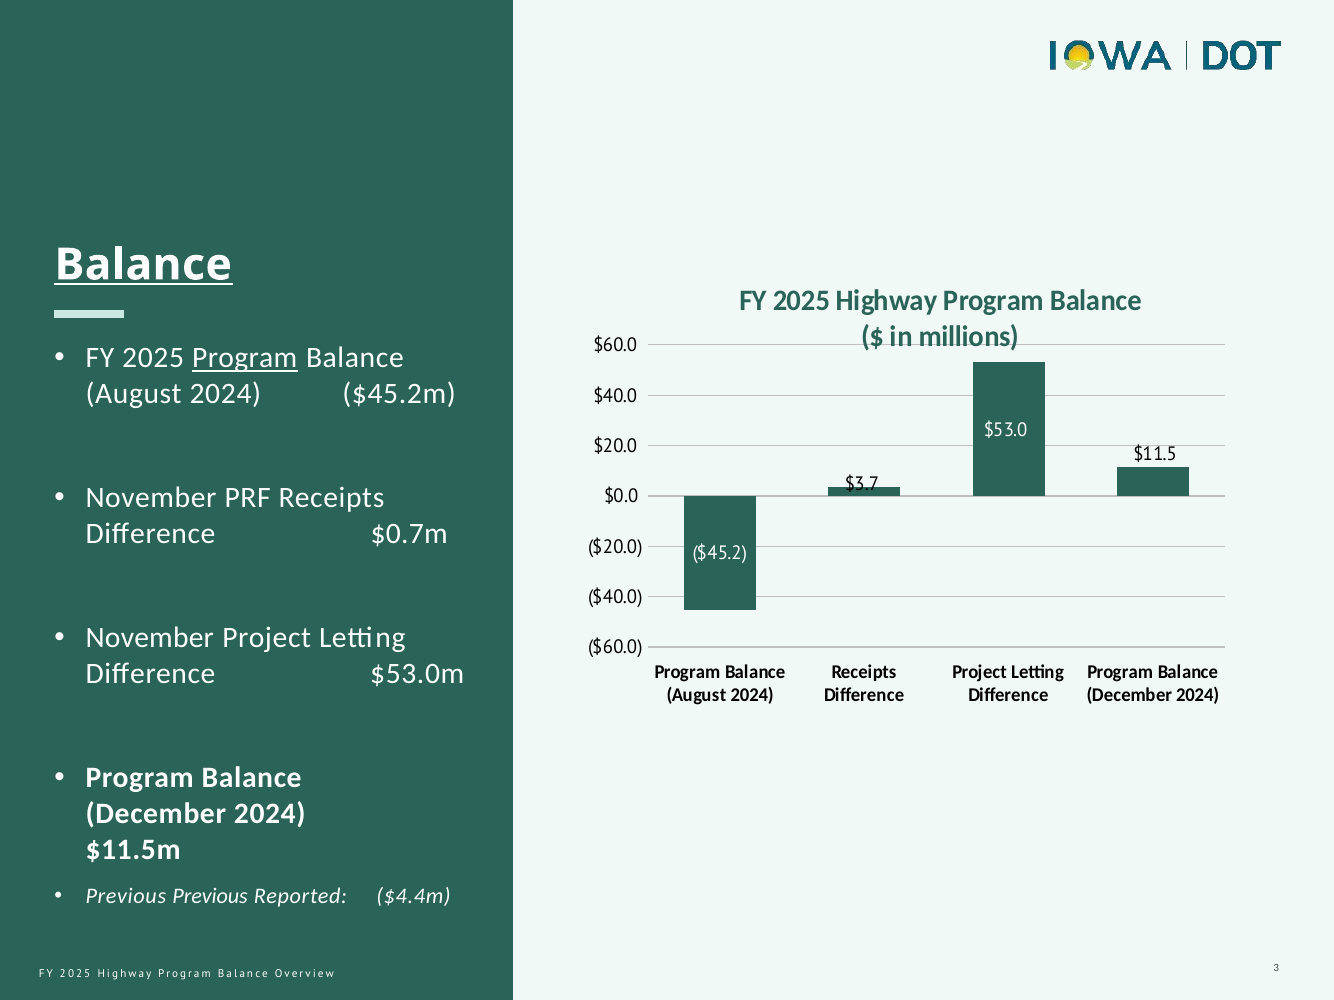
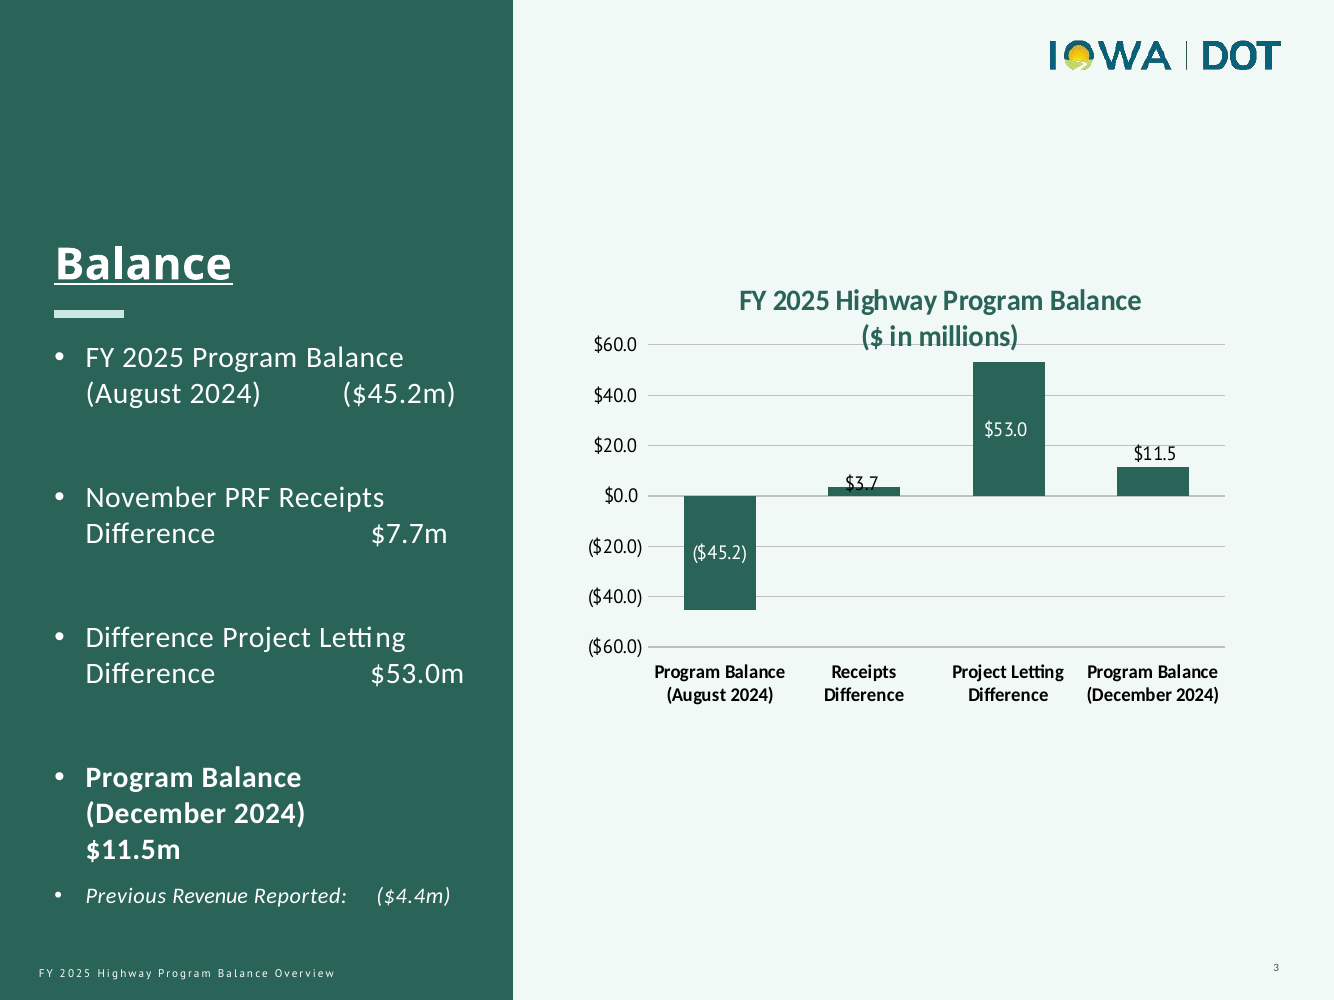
Program underline: present -> none (245, 358)
$0.7m: $0.7m -> $7.7m (409, 534)
November: November -> Difference (150, 639)
Previous Previous: Previous -> Revenue (210, 897)
